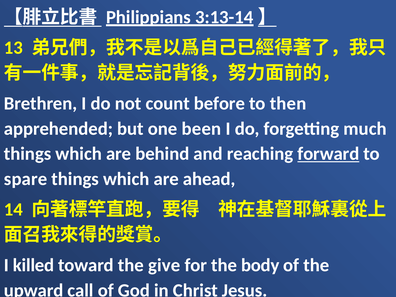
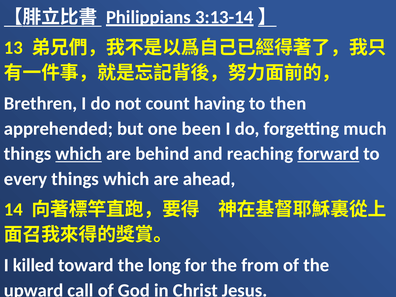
before: before -> having (219, 104)
which underline: none -> present (79, 154)
spare: spare -> every (26, 179)
give: give -> long (164, 265)
body: body -> from (260, 265)
